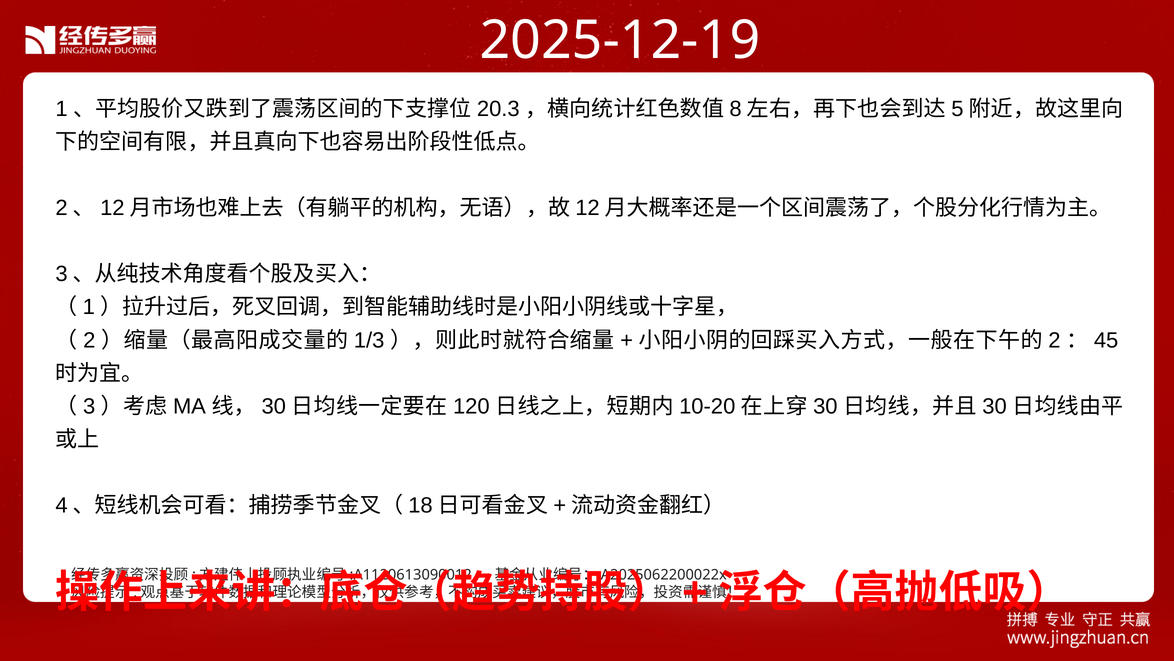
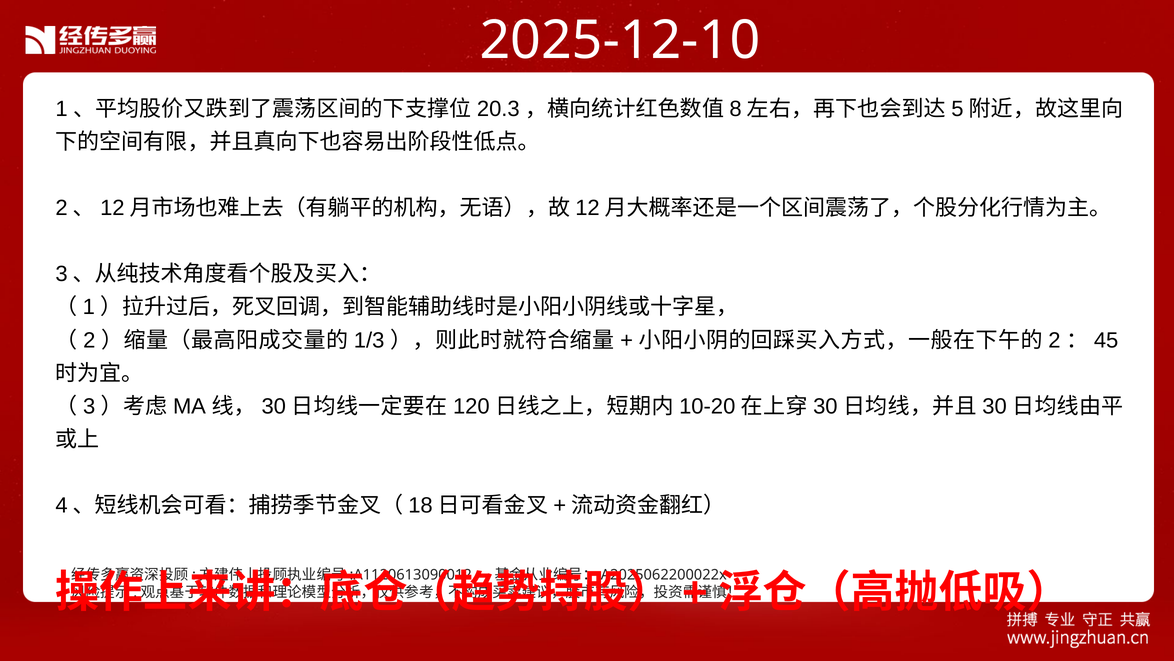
2025-12-19: 2025-12-19 -> 2025-12-10 (620, 40)
